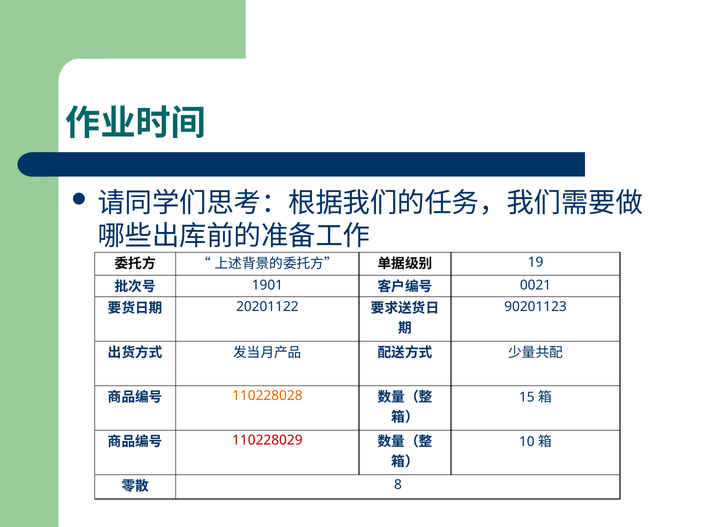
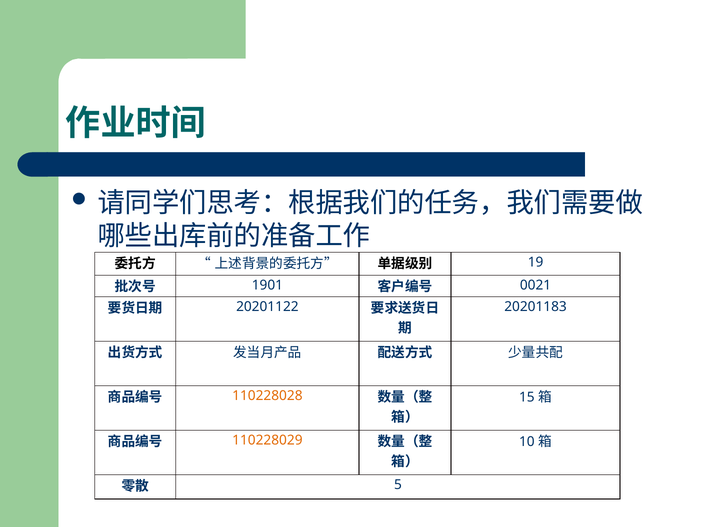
90201123: 90201123 -> 20201183 (536, 307)
110228029 colour: red -> orange (267, 440)
8: 8 -> 5 (398, 484)
